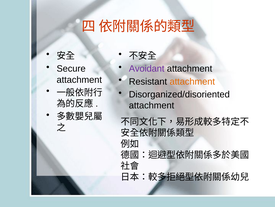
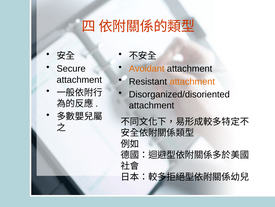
Avoidant colour: purple -> orange (147, 68)
